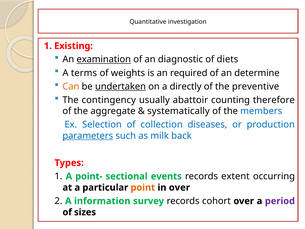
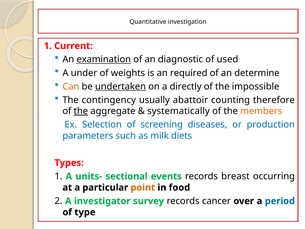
Existing: Existing -> Current (73, 46)
diets: diets -> used (227, 59)
terms: terms -> under (84, 73)
preventive: preventive -> impossible (256, 86)
the underline: none -> present (81, 111)
members colour: blue -> orange (261, 111)
collection: collection -> screening (162, 125)
parameters underline: present -> none (88, 136)
back: back -> diets (182, 136)
point-: point- -> units- (89, 176)
extent: extent -> breast (235, 176)
in over: over -> food (179, 187)
information: information -> investigator (102, 201)
cohort: cohort -> cancer (216, 201)
period colour: purple -> blue (280, 201)
sizes: sizes -> type (85, 212)
